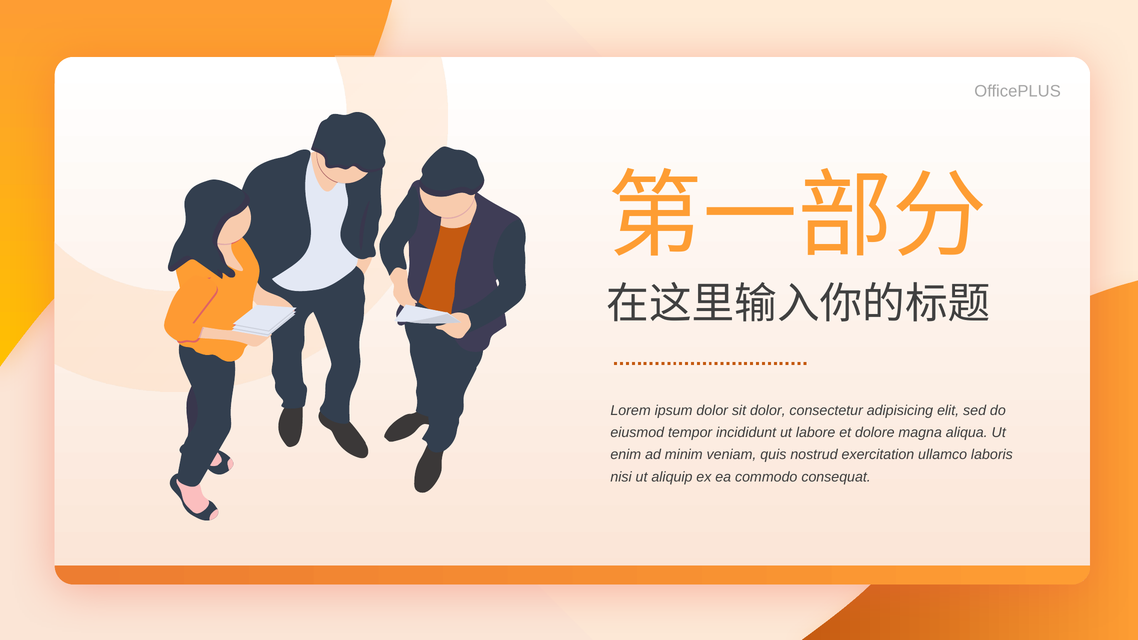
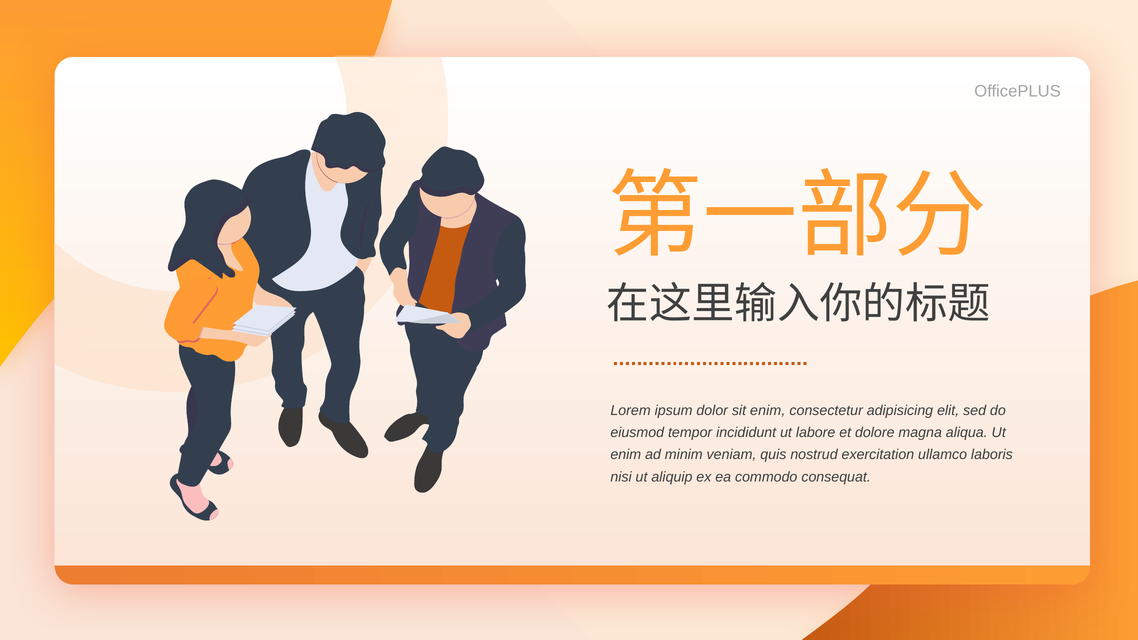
sit dolor: dolor -> enim (768, 411)
